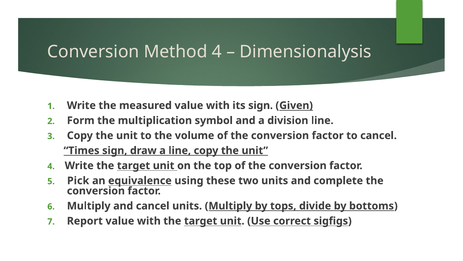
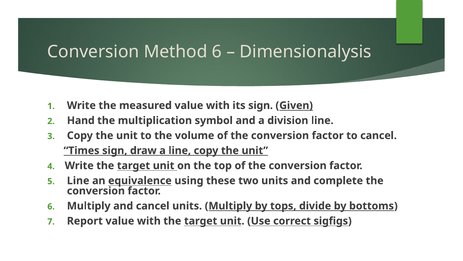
Method 4: 4 -> 6 (217, 52)
Form: Form -> Hand (81, 120)
Pick: Pick -> Line (78, 180)
